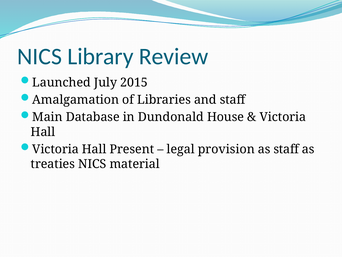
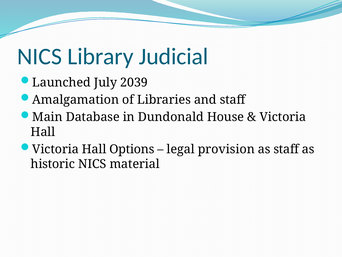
Review: Review -> Judicial (174, 56)
2015: 2015 -> 2039 (134, 82)
Present: Present -> Options (132, 149)
treaties: treaties -> historic (53, 164)
